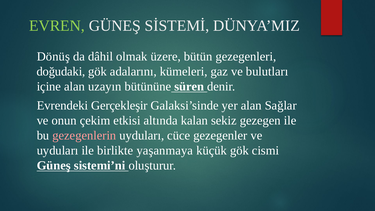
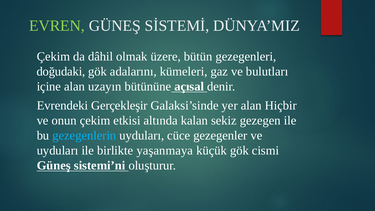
Dönüş: Dönüş -> Çekim (53, 56)
süren: süren -> açısal (189, 86)
Sağlar: Sağlar -> Hiçbir (281, 105)
gezegenlerin colour: pink -> light blue (84, 135)
